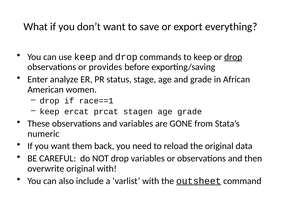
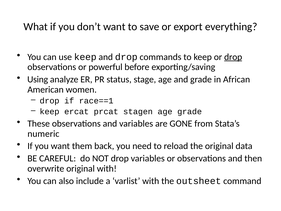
provides: provides -> powerful (105, 67)
Enter: Enter -> Using (38, 79)
outsheet underline: present -> none (199, 181)
